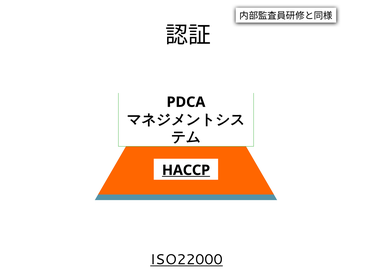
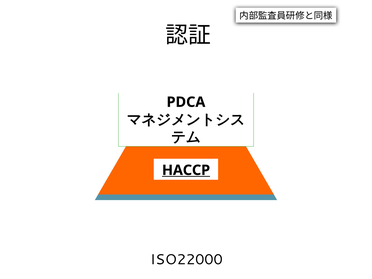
ISO22000 underline: present -> none (186, 260)
